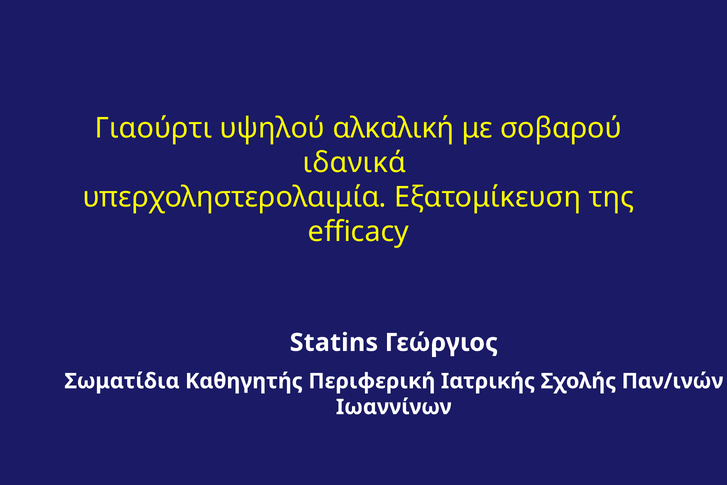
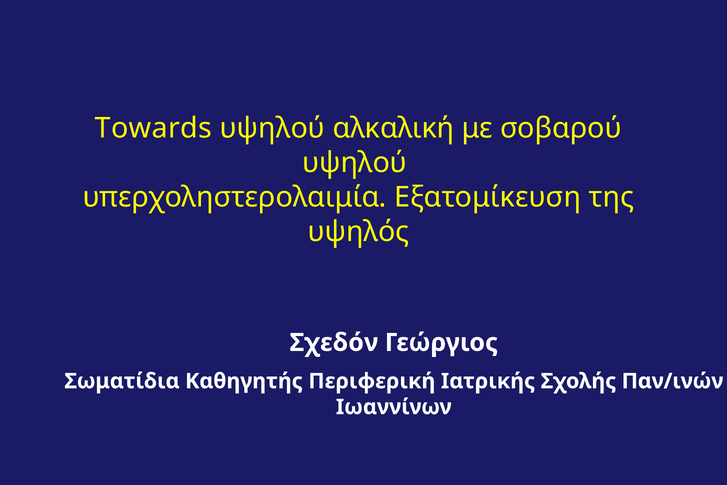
Γιαούρτι: Γιαούρτι -> Towards (153, 128)
ιδανικά: ιδανικά -> υψηλού (355, 163)
efficacy: efficacy -> υψηλός (359, 232)
Statins: Statins -> Σχεδόν (334, 342)
